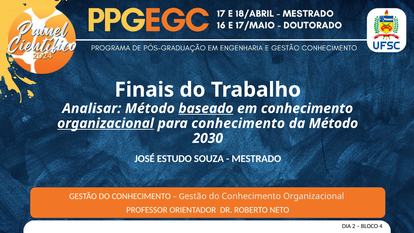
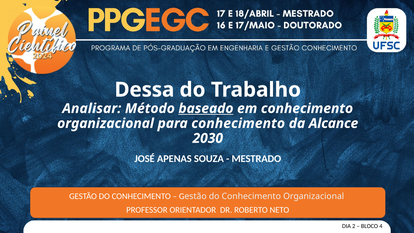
Finais: Finais -> Dessa (144, 90)
organizacional underline: present -> none (106, 123)
da Método: Método -> Alcance (333, 123)
ESTUDO: ESTUDO -> APENAS (174, 159)
